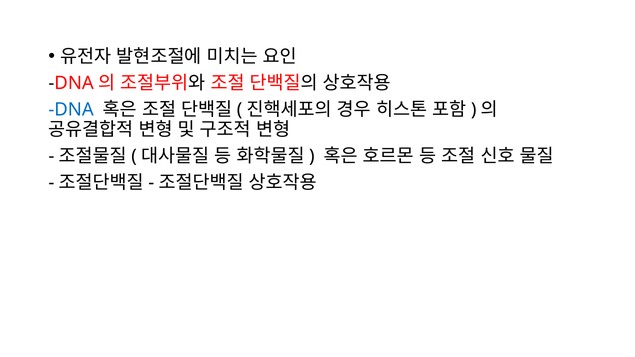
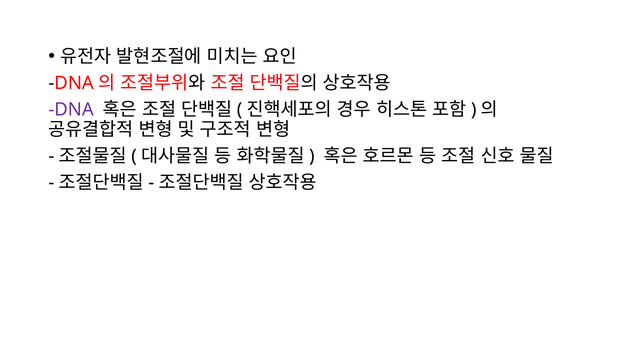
DNA colour: blue -> purple (71, 110)
